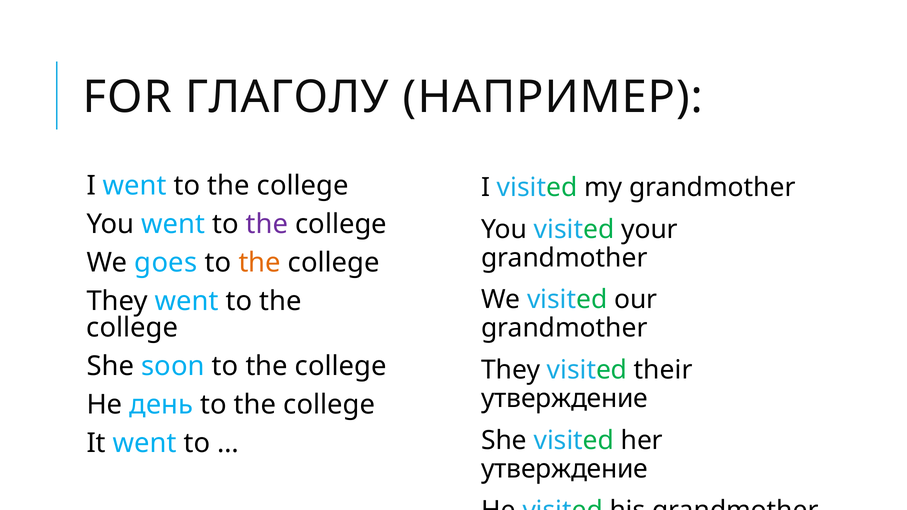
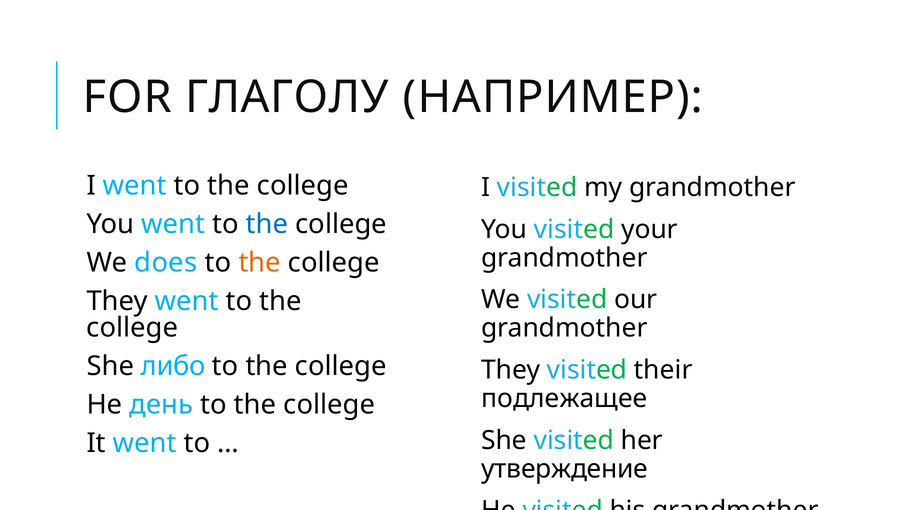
the colour: purple -> blue (267, 224)
goes: goes -> does (166, 263)
soon: soon -> либо (173, 366)
утверждение: утверждение -> подлежащее (564, 399)
